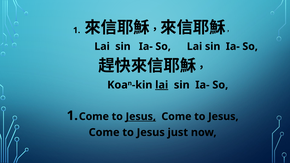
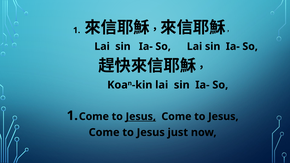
lai underline: present -> none (162, 85)
